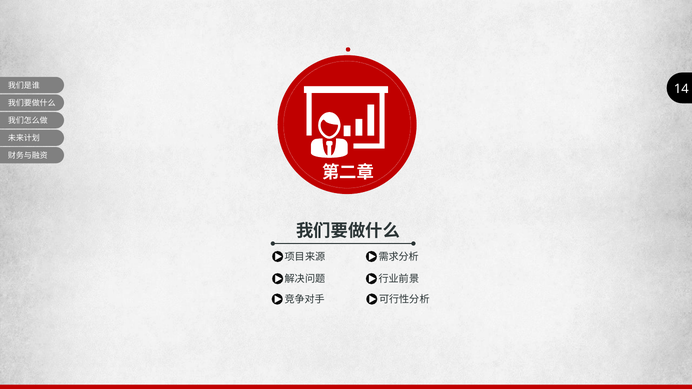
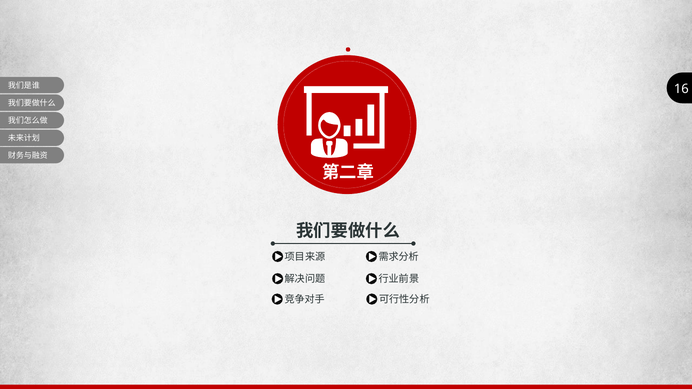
14: 14 -> 16 (681, 89)
